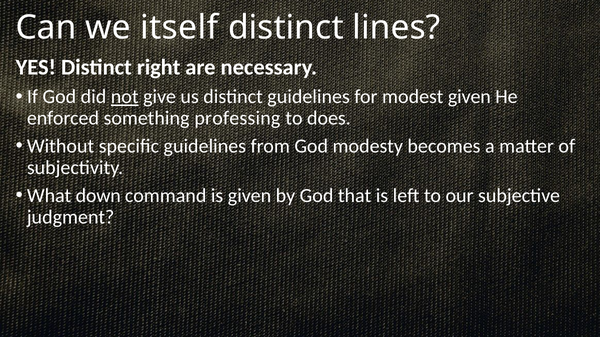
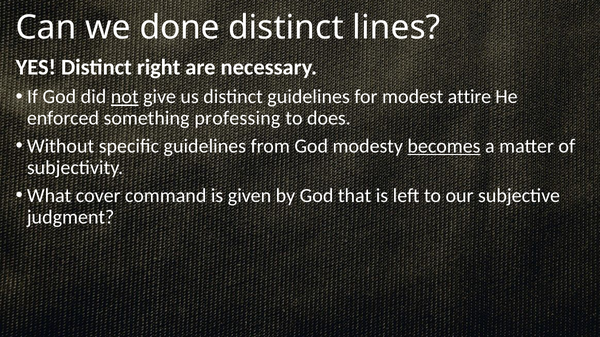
itself: itself -> done (180, 28)
modest given: given -> attire (469, 97)
becomes underline: none -> present (444, 146)
down: down -> cover (98, 196)
